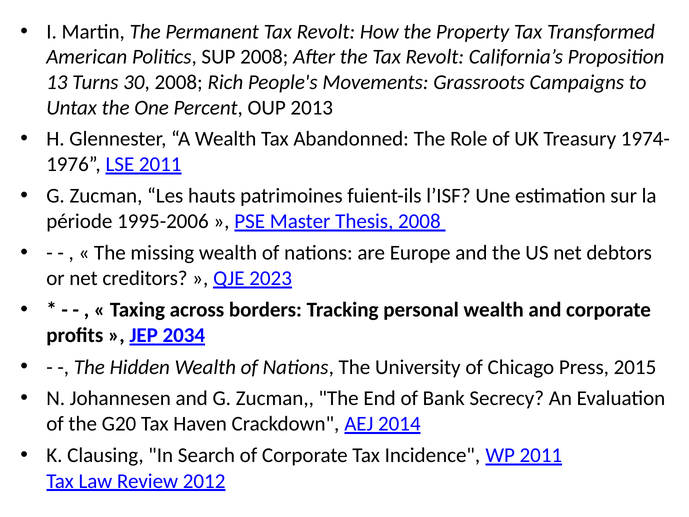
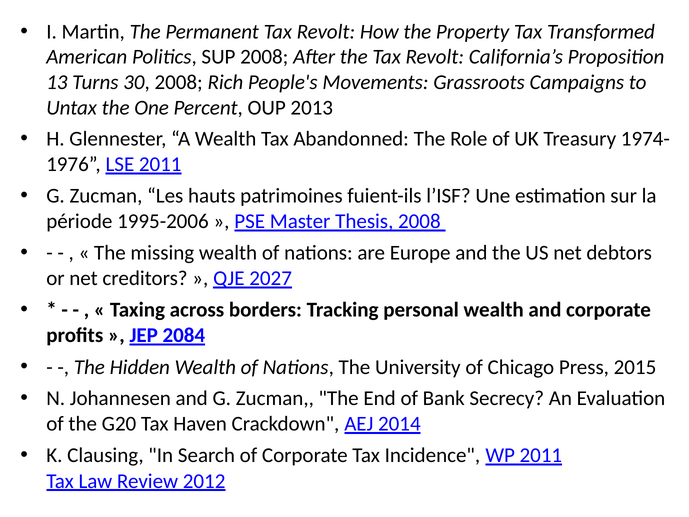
2023: 2023 -> 2027 (271, 278)
2034: 2034 -> 2084 (184, 335)
